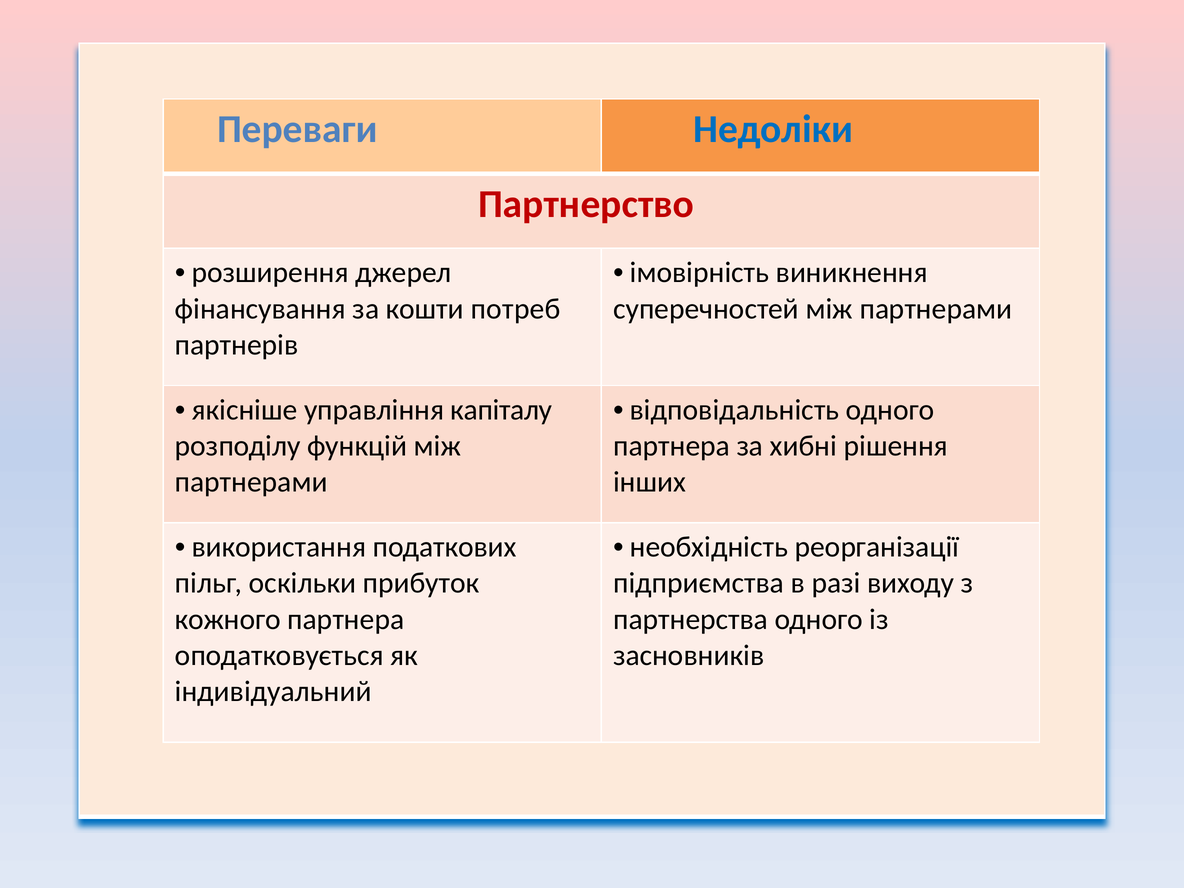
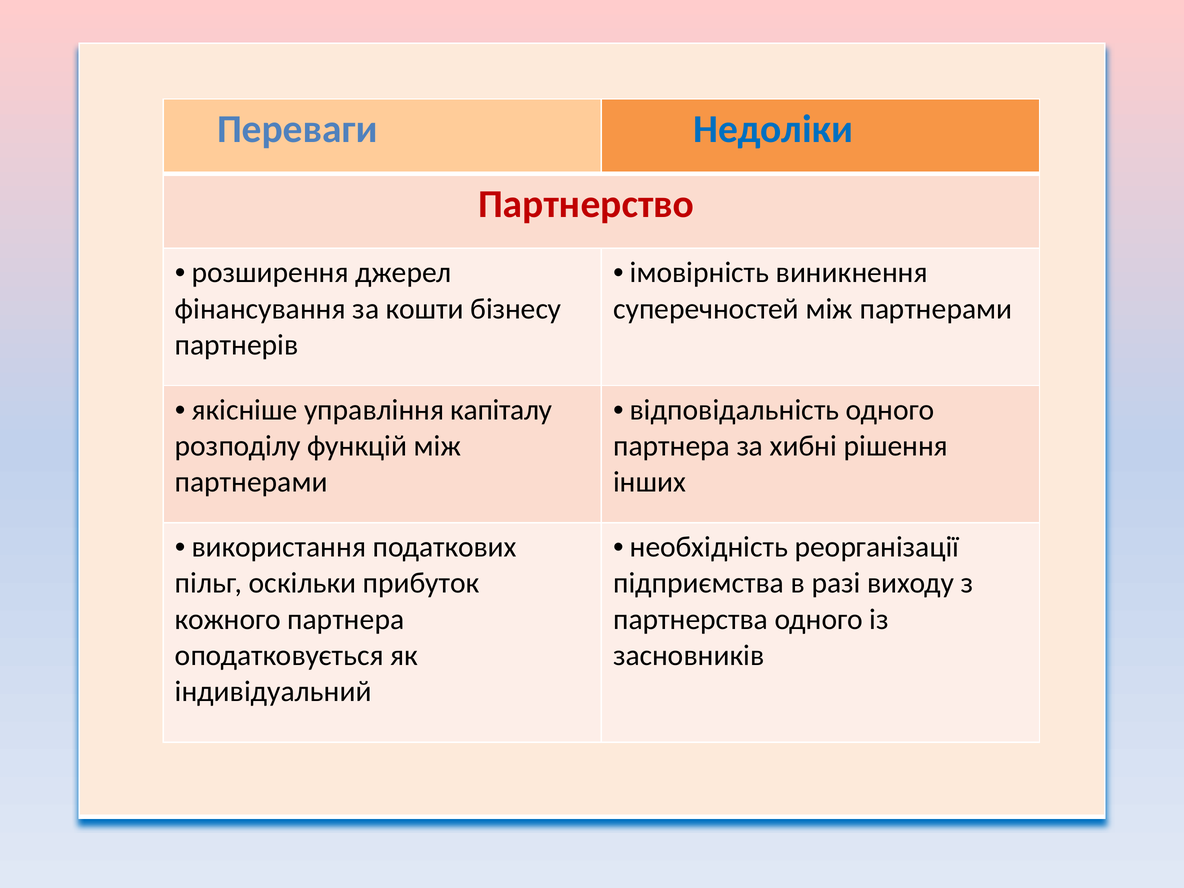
потреб: потреб -> бізнесу (516, 309)
